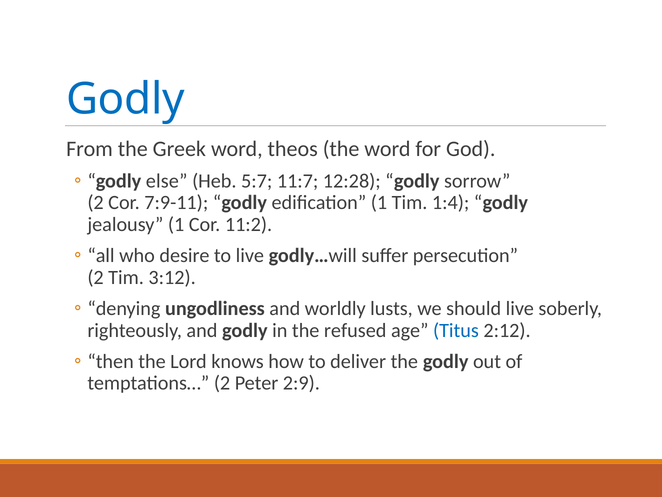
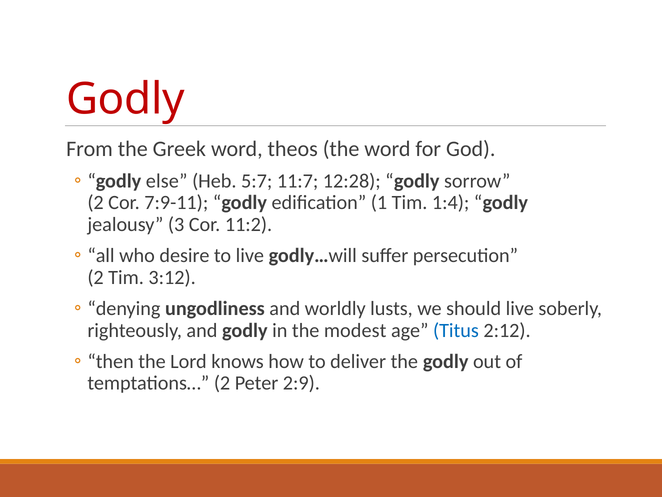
Godly colour: blue -> red (125, 99)
jealousy 1: 1 -> 3 (176, 224)
refused: refused -> modest (355, 330)
